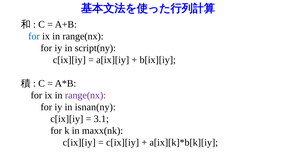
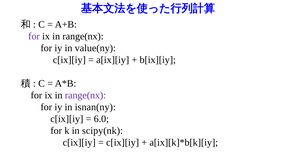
for colour: blue -> purple (34, 36)
script(ny: script(ny -> value(ny (95, 48)
3.1: 3.1 -> 6.0 (101, 119)
maxx(nk: maxx(nk -> scipy(nk (102, 131)
